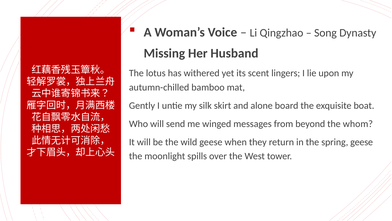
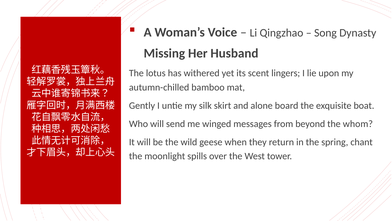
spring geese: geese -> chant (362, 142)
